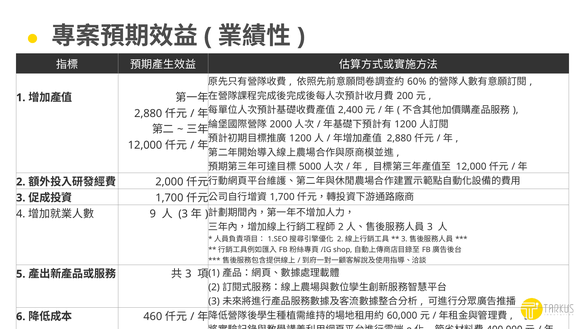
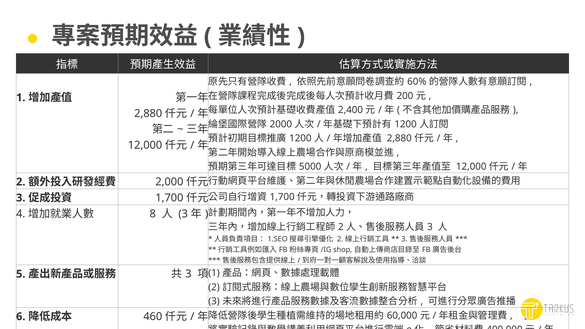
9: 9 -> 8 (153, 214)
